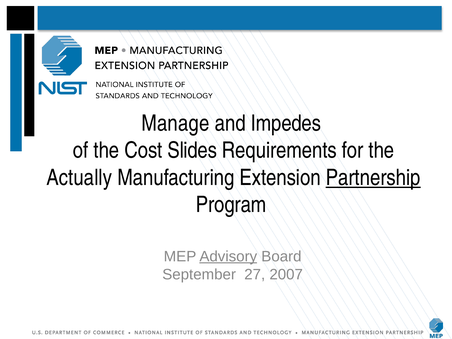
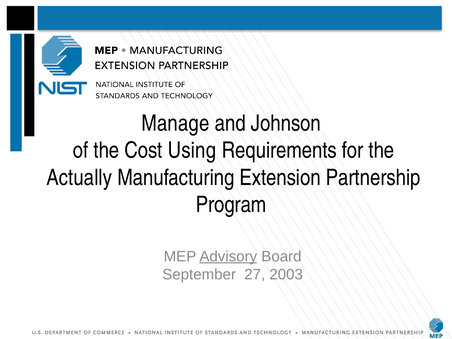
Impedes: Impedes -> Johnson (286, 123)
Slides: Slides -> Using (192, 151)
Partnership underline: present -> none (373, 178)
2007: 2007 -> 2003 (286, 274)
